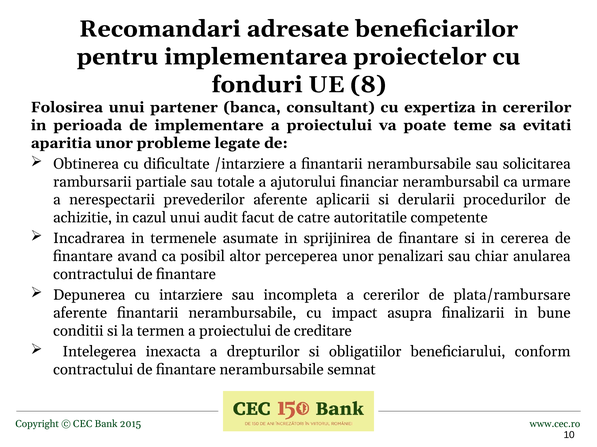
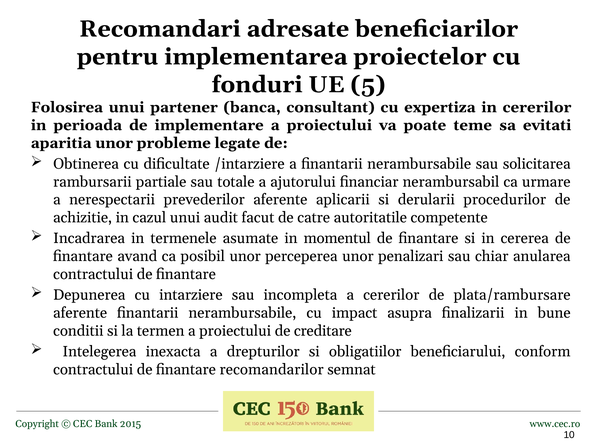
8: 8 -> 5 (368, 85)
sprijinirea: sprijinirea -> momentul (337, 239)
posibil altor: altor -> unor (245, 257)
finantare nerambursabile: nerambursabile -> recomandarilor (272, 370)
